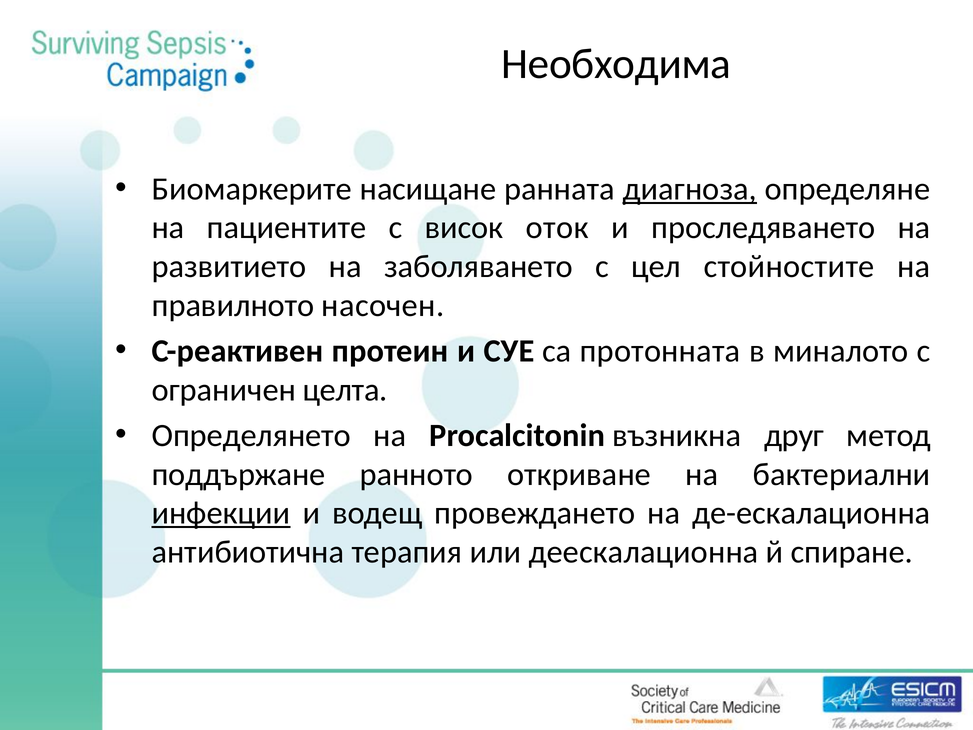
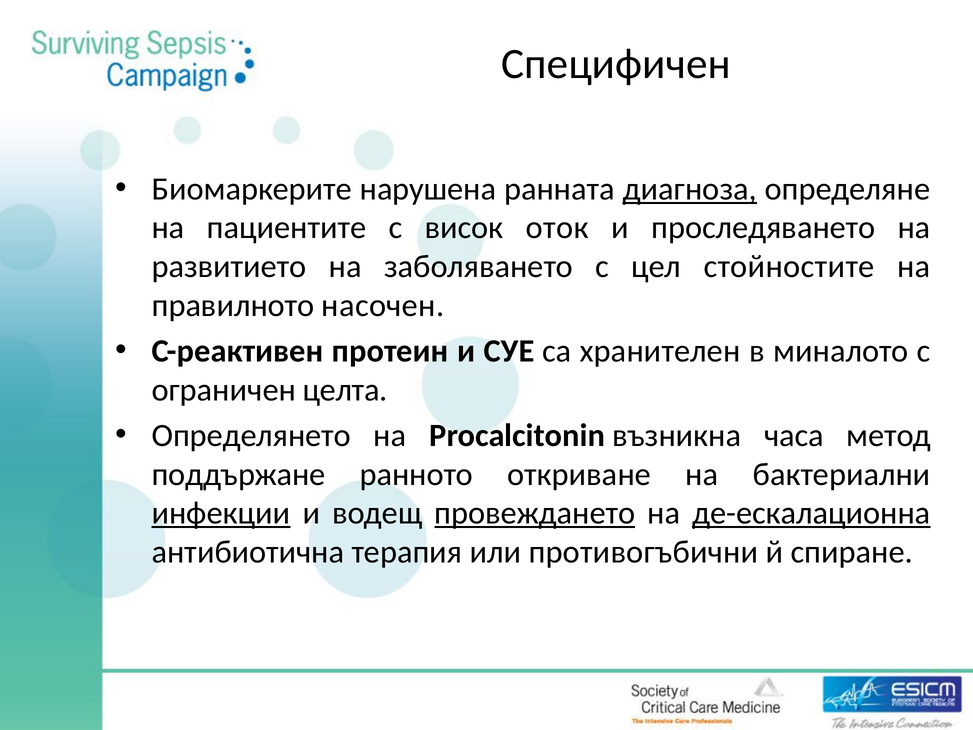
Необходима: Необходима -> Специфичен (616, 64)
насищане: насищане -> нарушена (428, 189)
протонната: протонната -> хранителен (660, 351)
друг: друг -> часа (794, 435)
провеждането underline: none -> present (535, 513)
де-ескалационна underline: none -> present (811, 513)
деескалационна: деескалационна -> противогъбични (643, 552)
